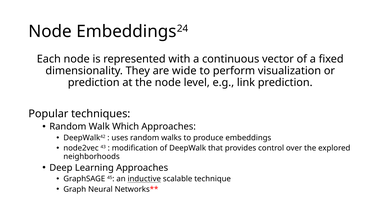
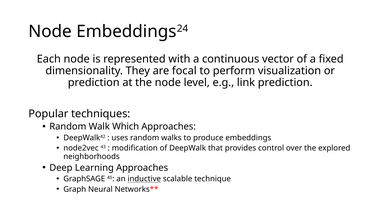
wide: wide -> focal (184, 71)
